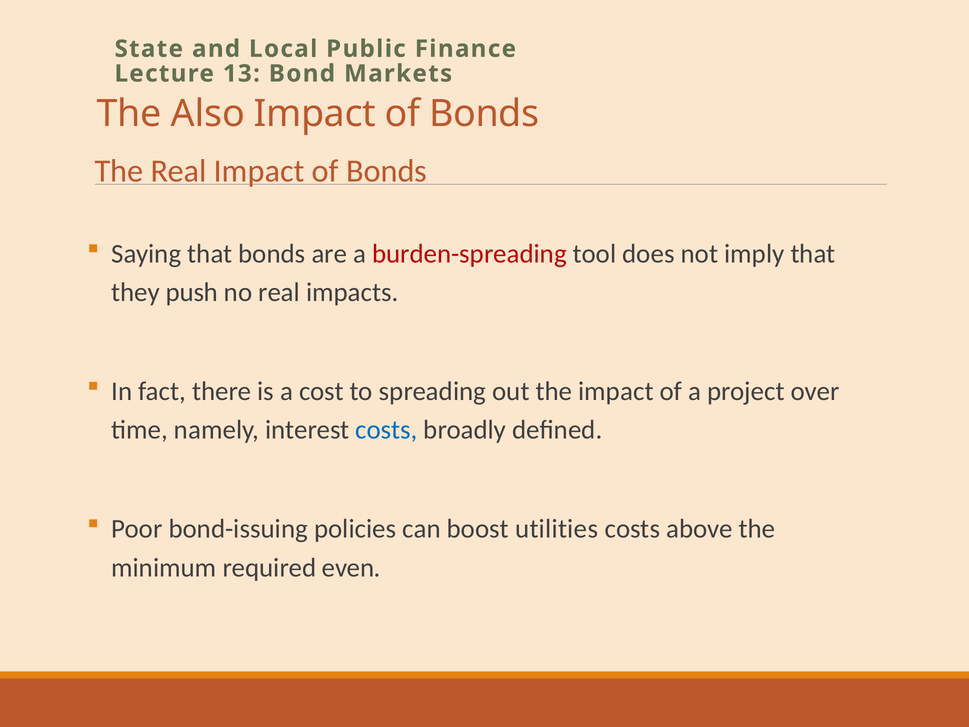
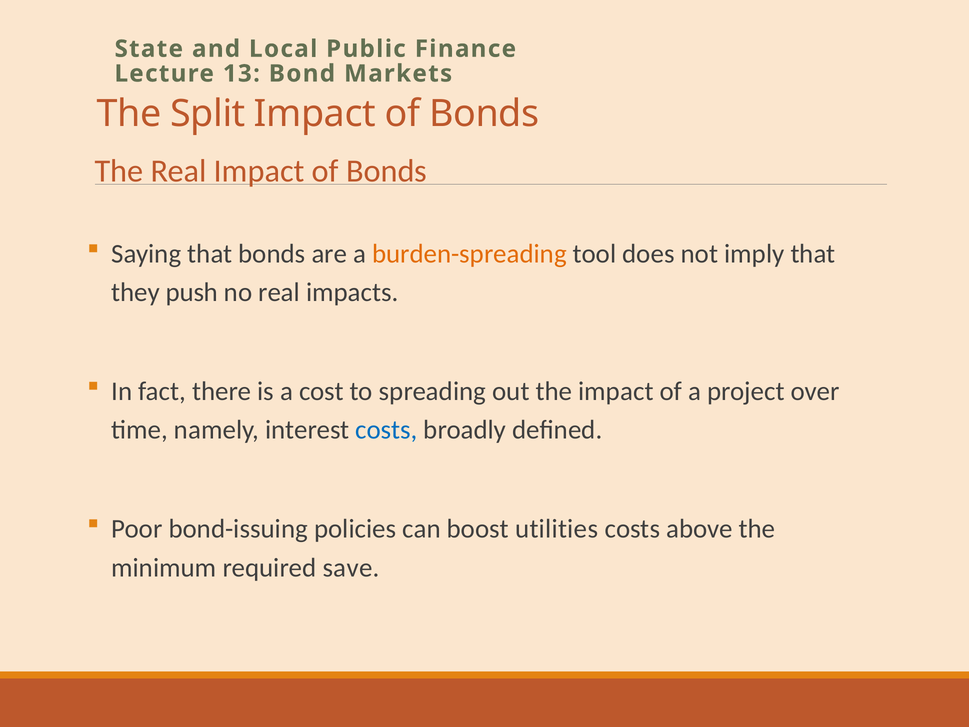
Also: Also -> Split (208, 114)
burden-spreading colour: red -> orange (469, 254)
even: even -> save (351, 567)
